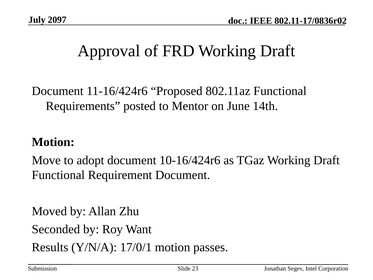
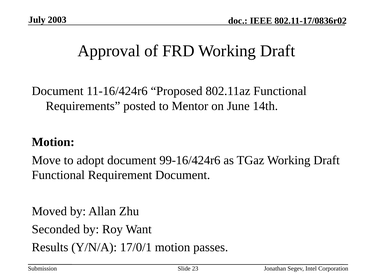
2097: 2097 -> 2003 (57, 20)
10-16/424r6: 10-16/424r6 -> 99-16/424r6 (190, 160)
